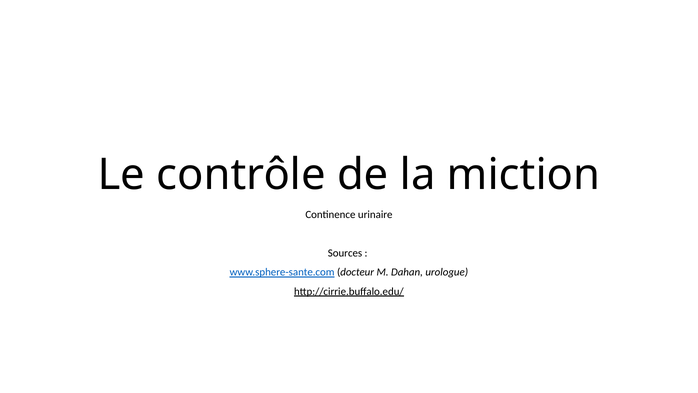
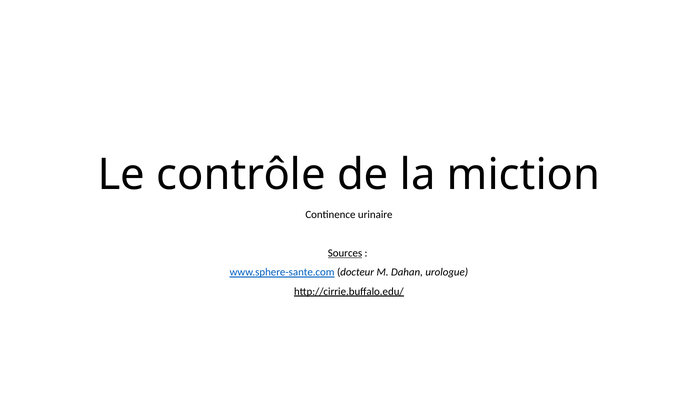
Sources underline: none -> present (345, 253)
